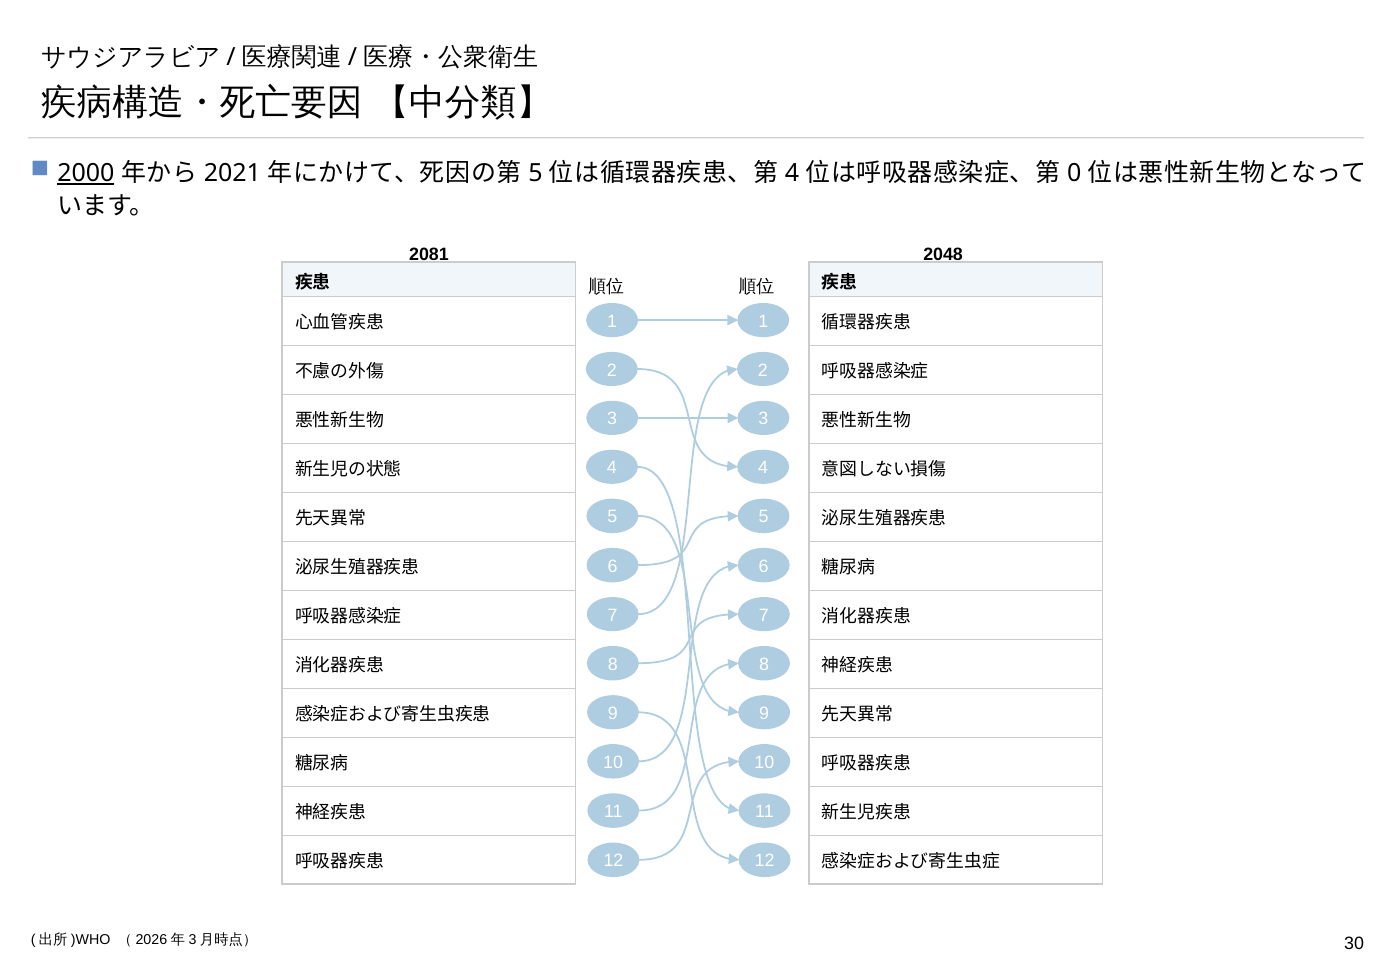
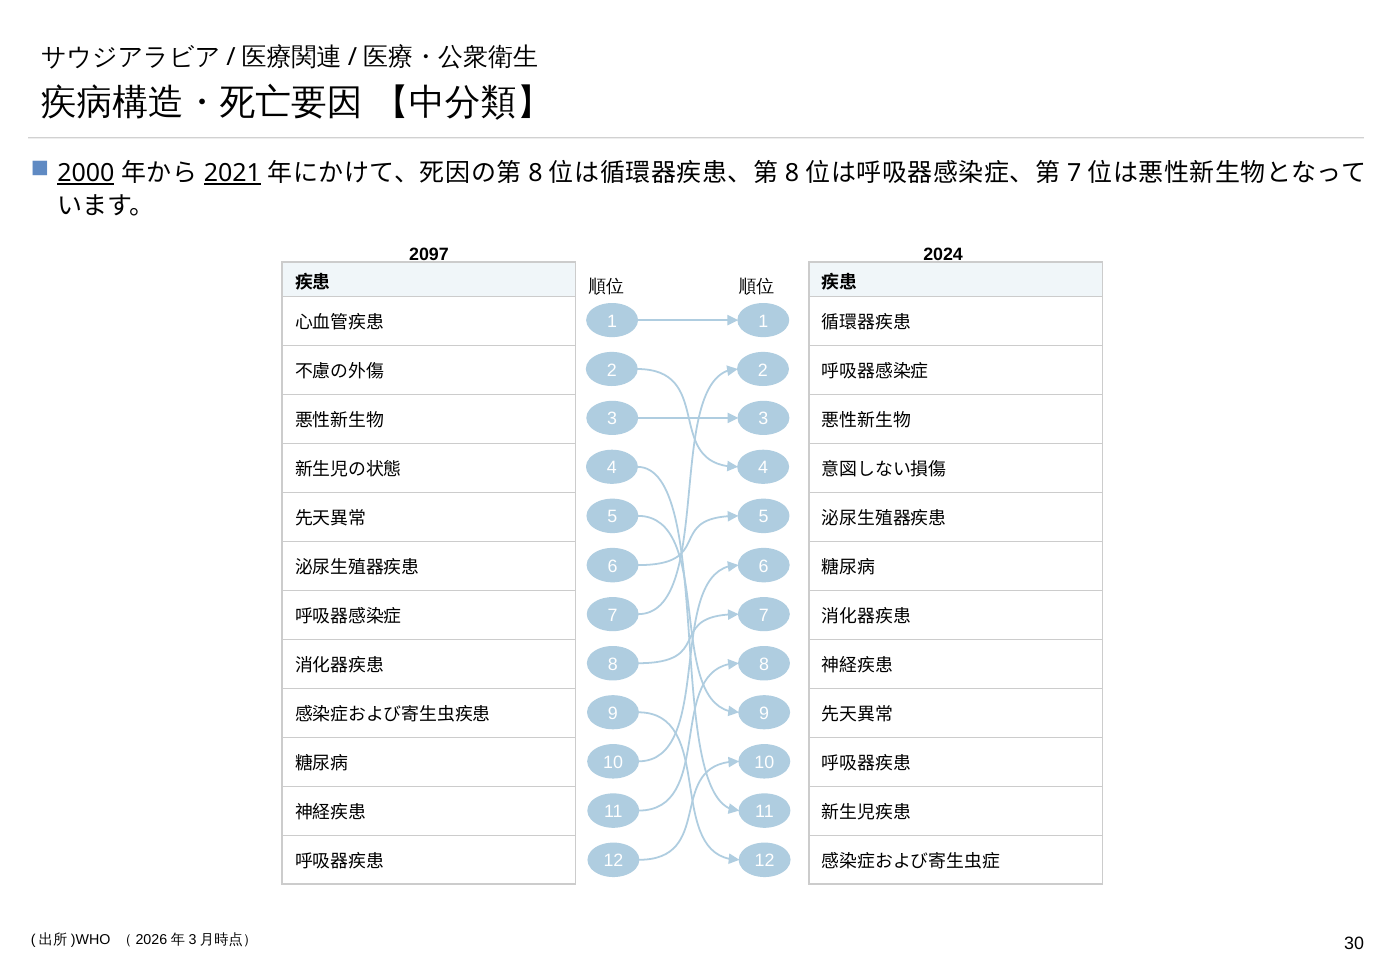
2021 underline: none -> present (232, 173)
5: 5 -> 8 (535, 173)
4: 4 -> 8 (792, 173)
0: 0 -> 7 (1074, 173)
2081: 2081 -> 2097 (429, 255)
2048: 2048 -> 2024 (943, 255)
